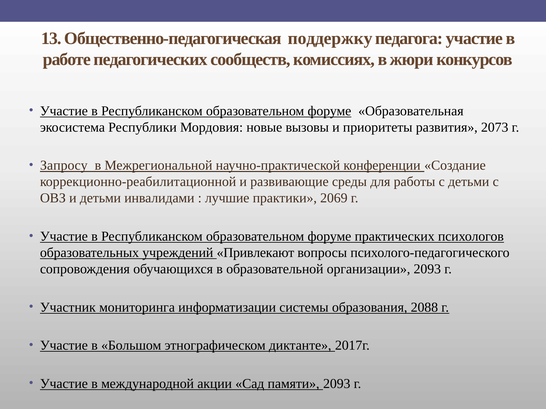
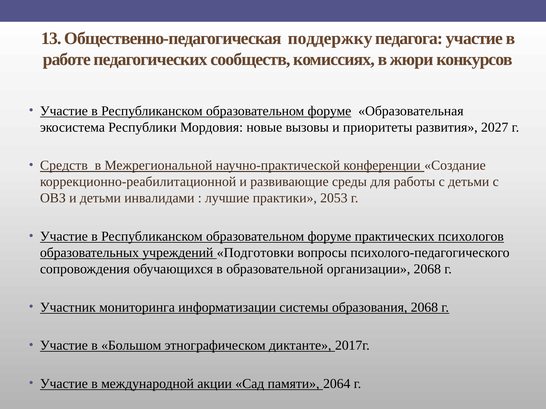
2073: 2073 -> 2027 (495, 127)
Запросу: Запросу -> Средств (64, 166)
2069: 2069 -> 2053 (334, 198)
Привлекают: Привлекают -> Подготовки (255, 253)
организации 2093: 2093 -> 2068 (427, 269)
образования 2088: 2088 -> 2068 (424, 308)
памяти 2093: 2093 -> 2064 (337, 384)
